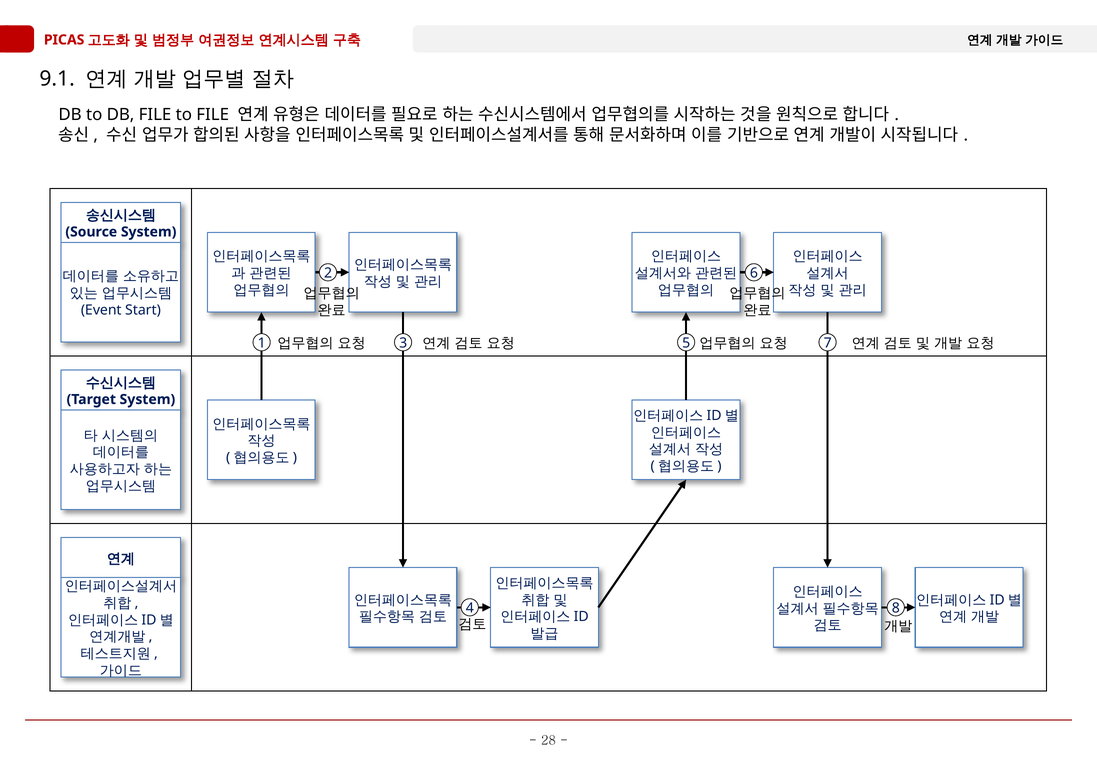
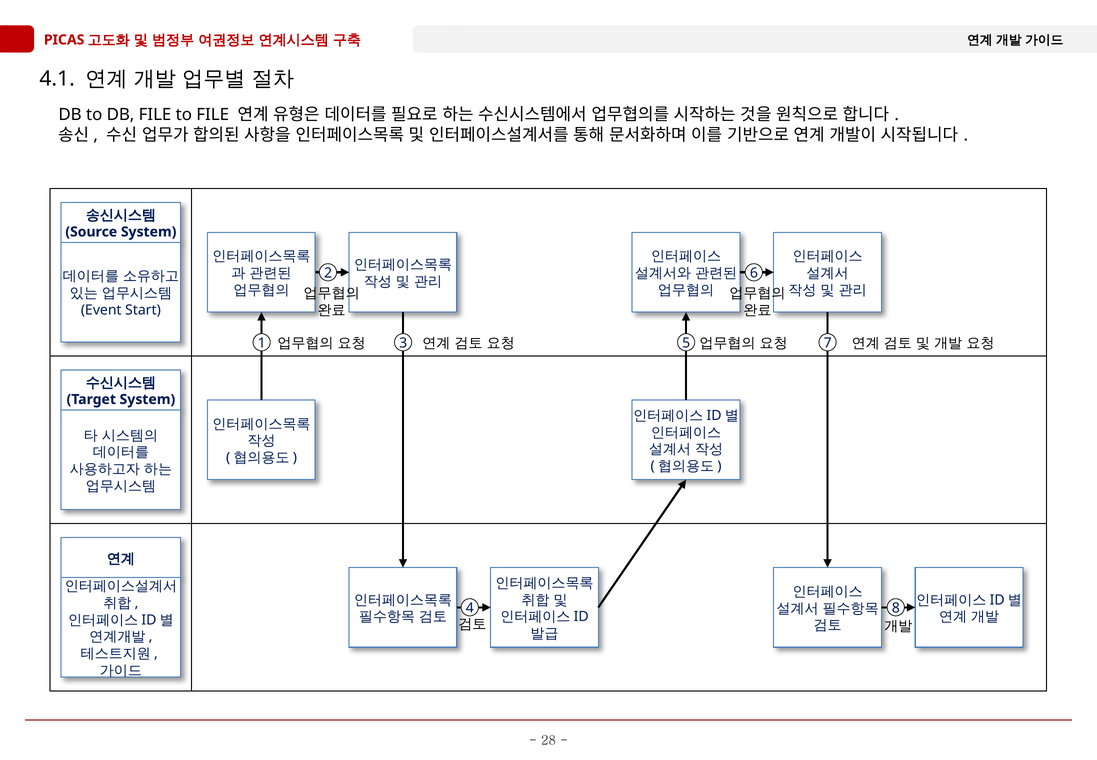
9.1: 9.1 -> 4.1 (57, 79)
